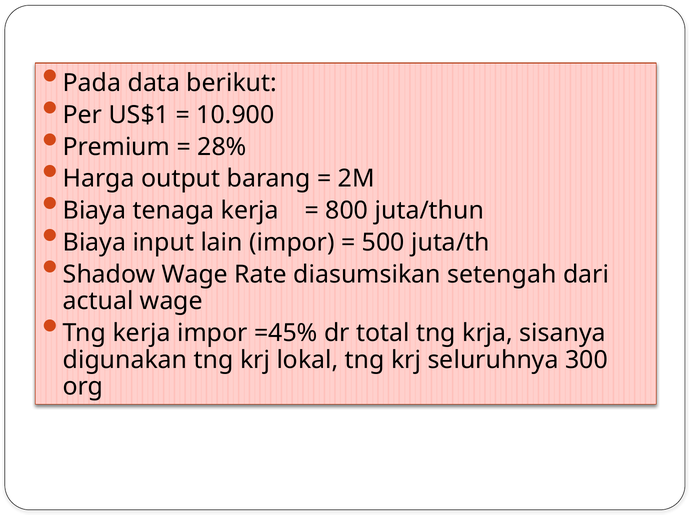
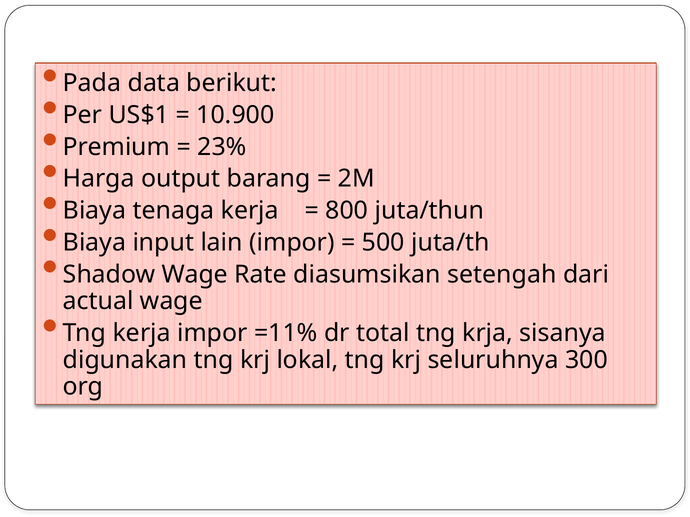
28%: 28% -> 23% (222, 147)
=45%: =45% -> =11% (286, 333)
